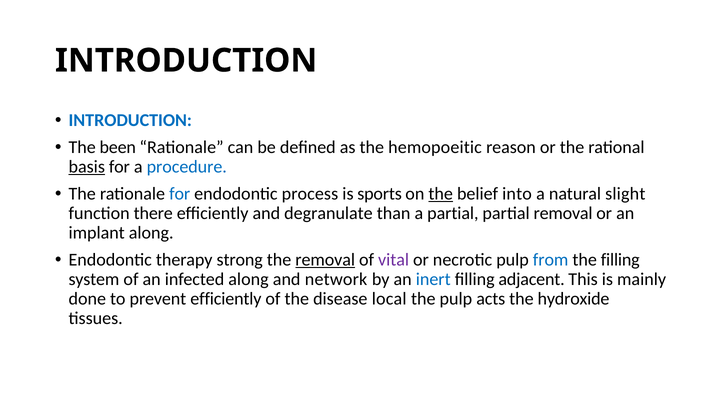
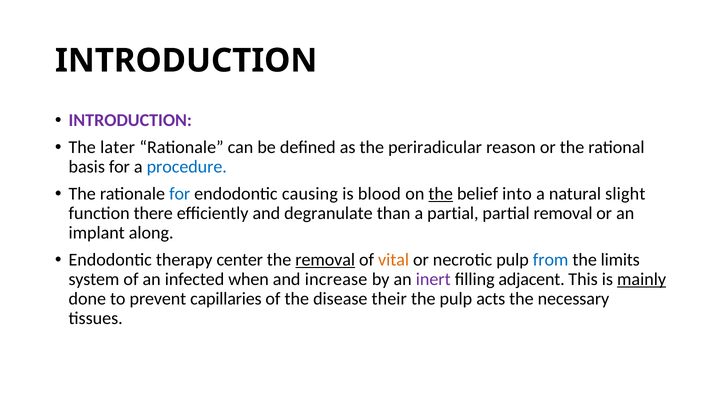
INTRODUCTION colour: blue -> purple (130, 120)
been: been -> later (118, 147)
hemopoeitic: hemopoeitic -> periradicular (435, 147)
basis underline: present -> none (87, 167)
process: process -> causing (310, 194)
sports: sports -> blood (379, 194)
strong: strong -> center (240, 260)
vital colour: purple -> orange (394, 260)
the filling: filling -> limits (620, 260)
infected along: along -> when (249, 279)
network: network -> increase (336, 279)
inert colour: blue -> purple (433, 279)
mainly underline: none -> present (642, 279)
prevent efficiently: efficiently -> capillaries (226, 299)
local: local -> their (389, 299)
hydroxide: hydroxide -> necessary (573, 299)
